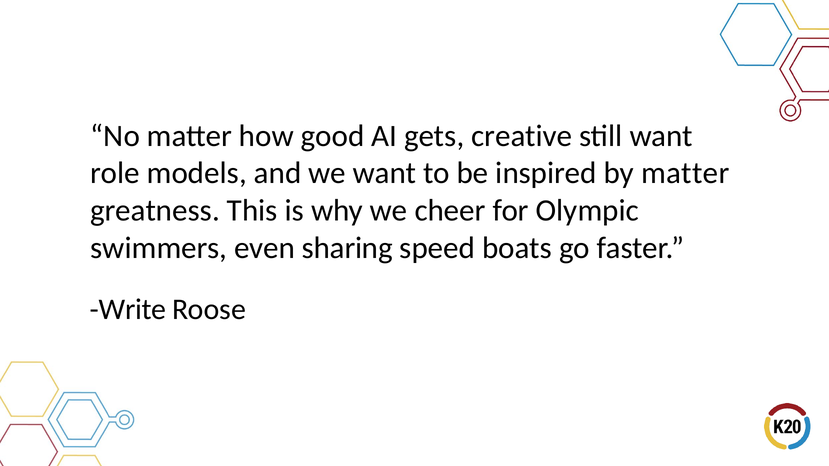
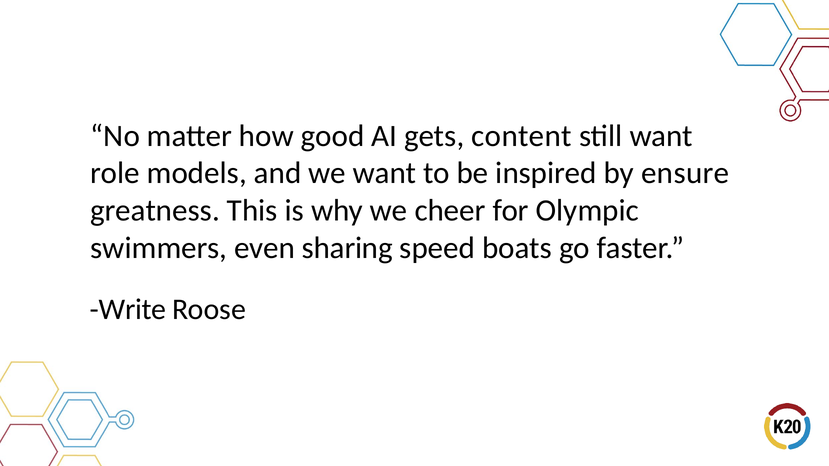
creative: creative -> content (522, 136)
by matter: matter -> ensure (685, 173)
